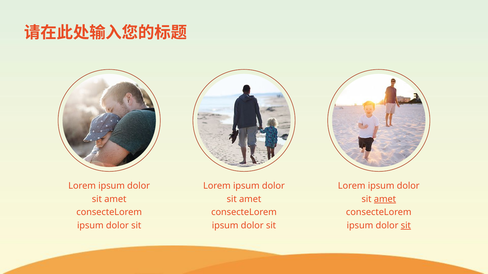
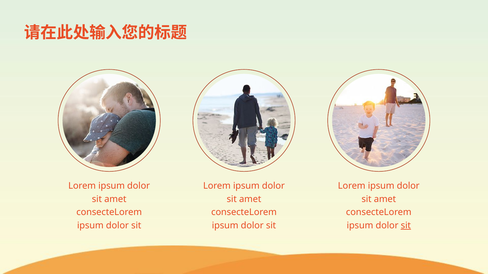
amet underline: present -> none (385, 199)
